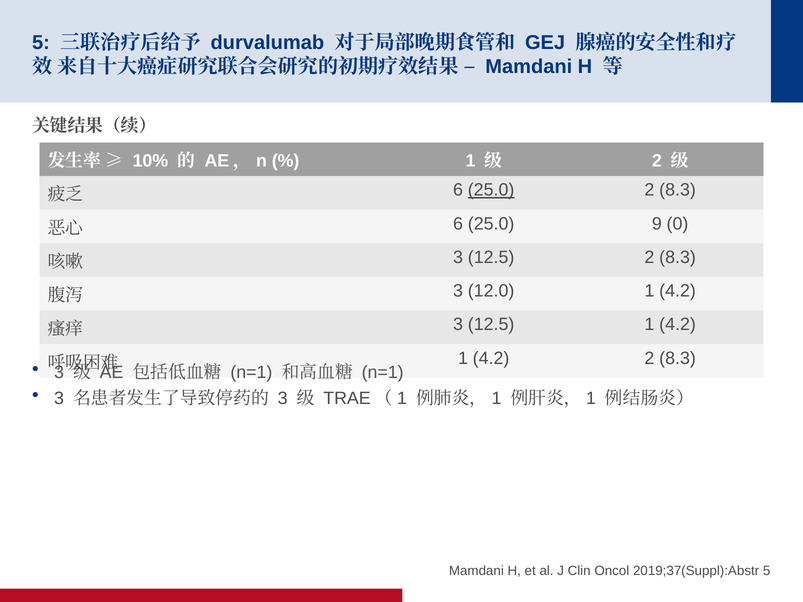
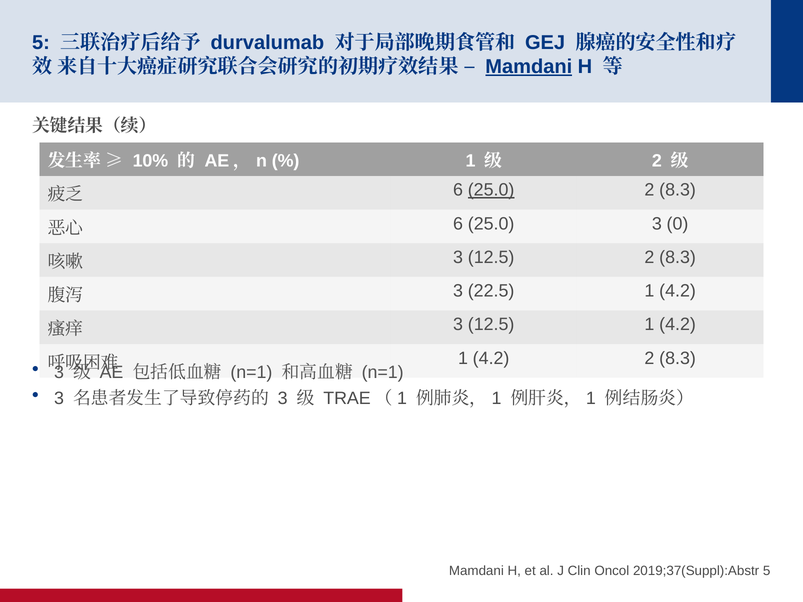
Mamdani underline: none -> present (529, 67)
25.0 9: 9 -> 3 (657, 224)
12.0: 12.0 -> 22.5 (491, 291)
